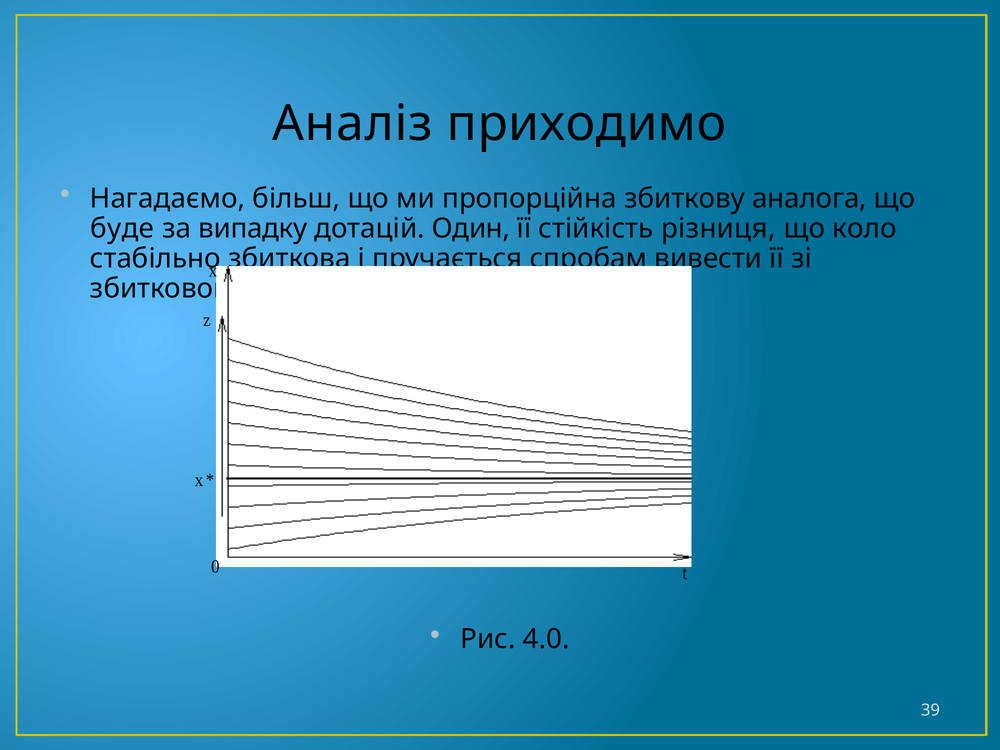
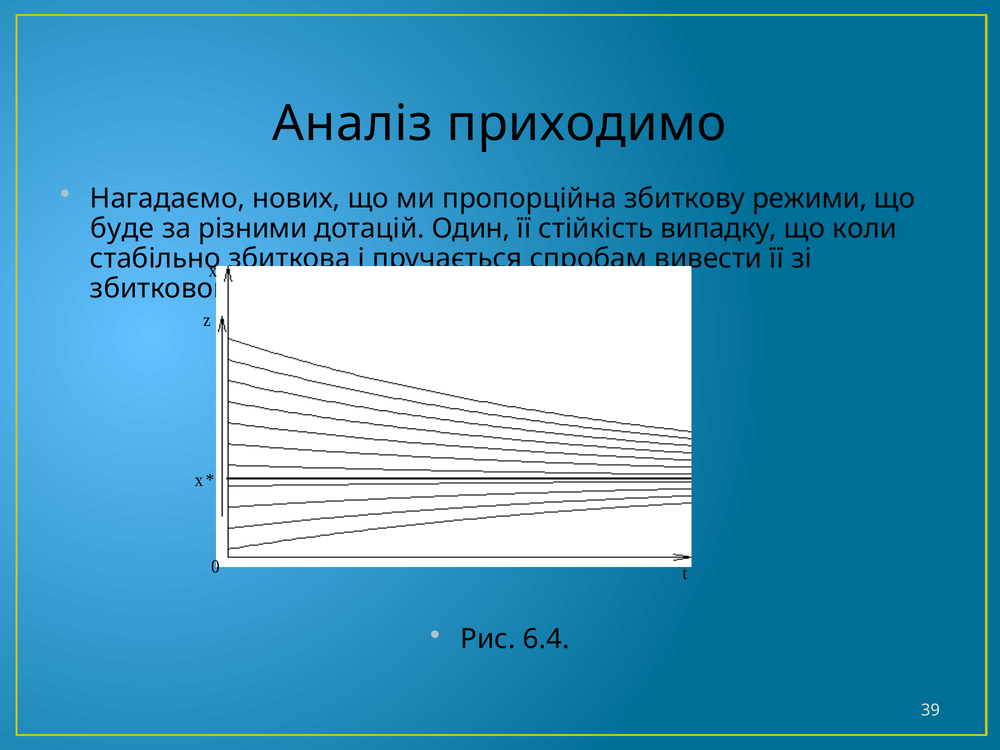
більш: більш -> нових (296, 199)
аналога: аналога -> режими (810, 199)
випадку: випадку -> різними (253, 229)
різниця: різниця -> випадку (719, 229)
коло: коло -> коли (865, 229)
4.0: 4.0 -> 6.4 (546, 639)
